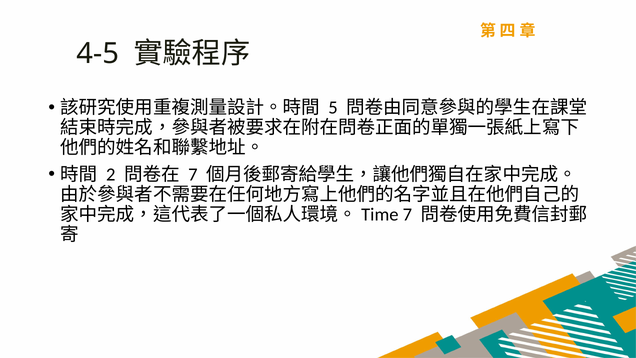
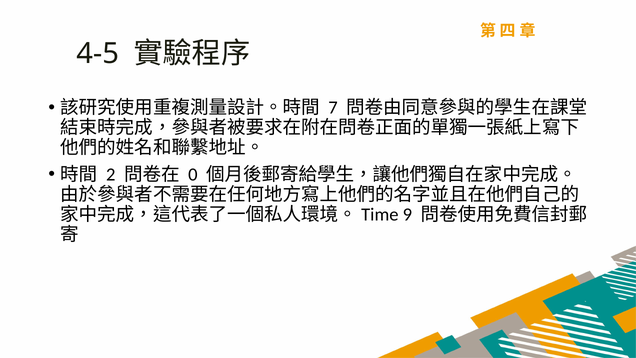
5: 5 -> 7 (333, 108)
7: 7 -> 0 (193, 174)
7: 7 -> 9 (407, 214)
